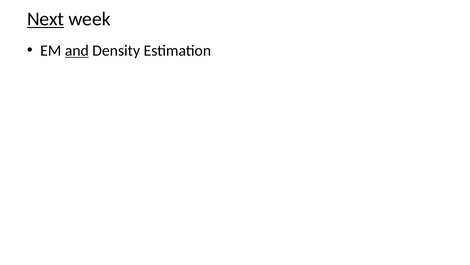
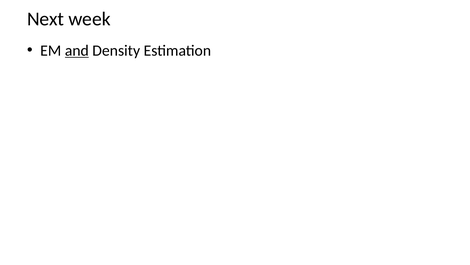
Next underline: present -> none (46, 19)
